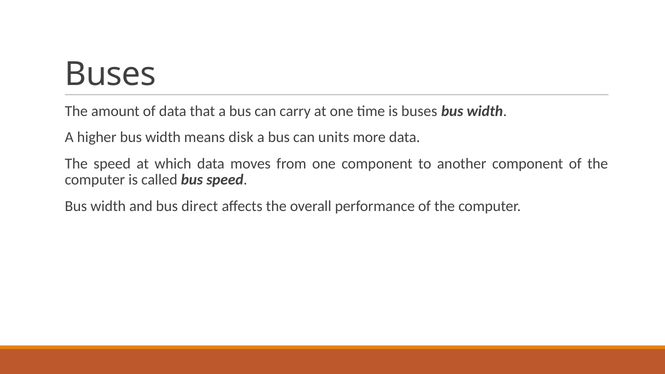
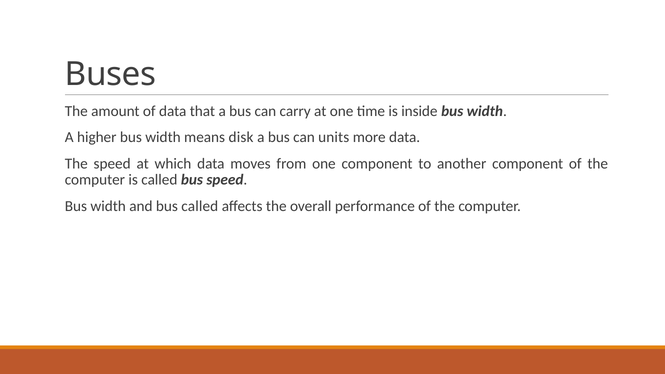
is buses: buses -> inside (419, 111)
bus direct: direct -> called (200, 206)
